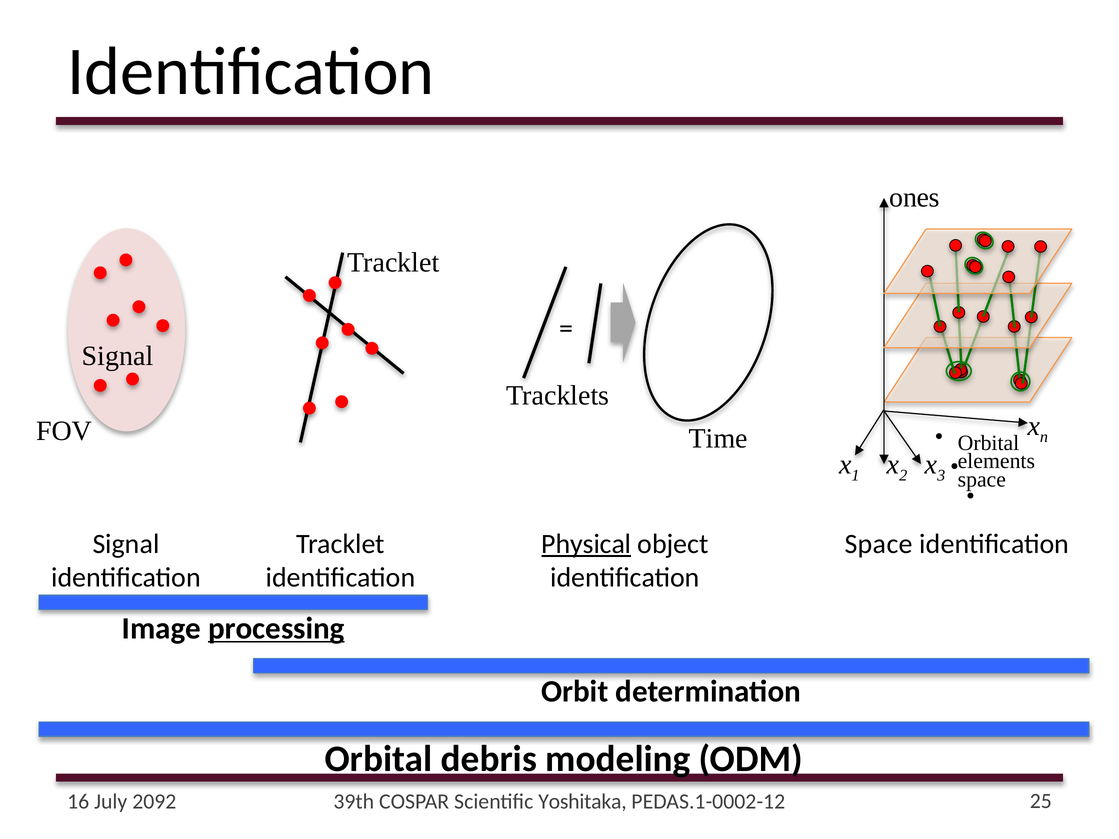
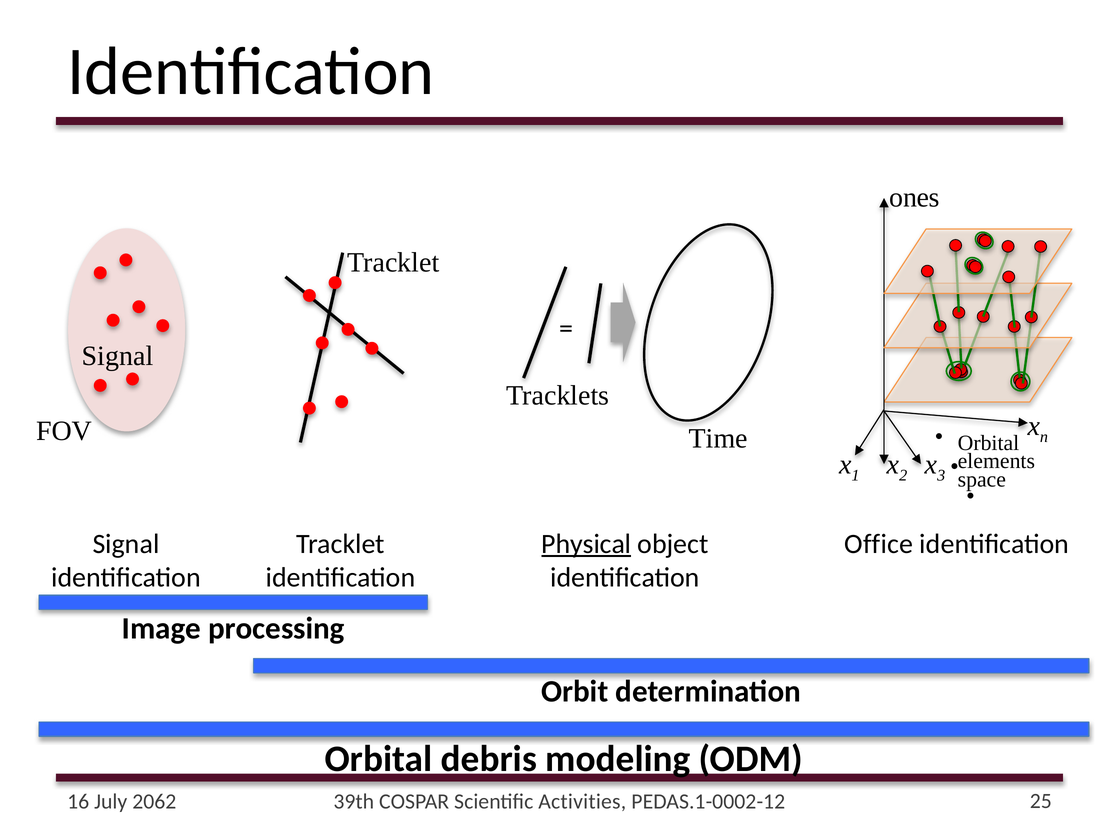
Space: Space -> Office (879, 544)
processing underline: present -> none (276, 629)
2092: 2092 -> 2062 (154, 802)
Yoshitaka: Yoshitaka -> Activities (582, 802)
